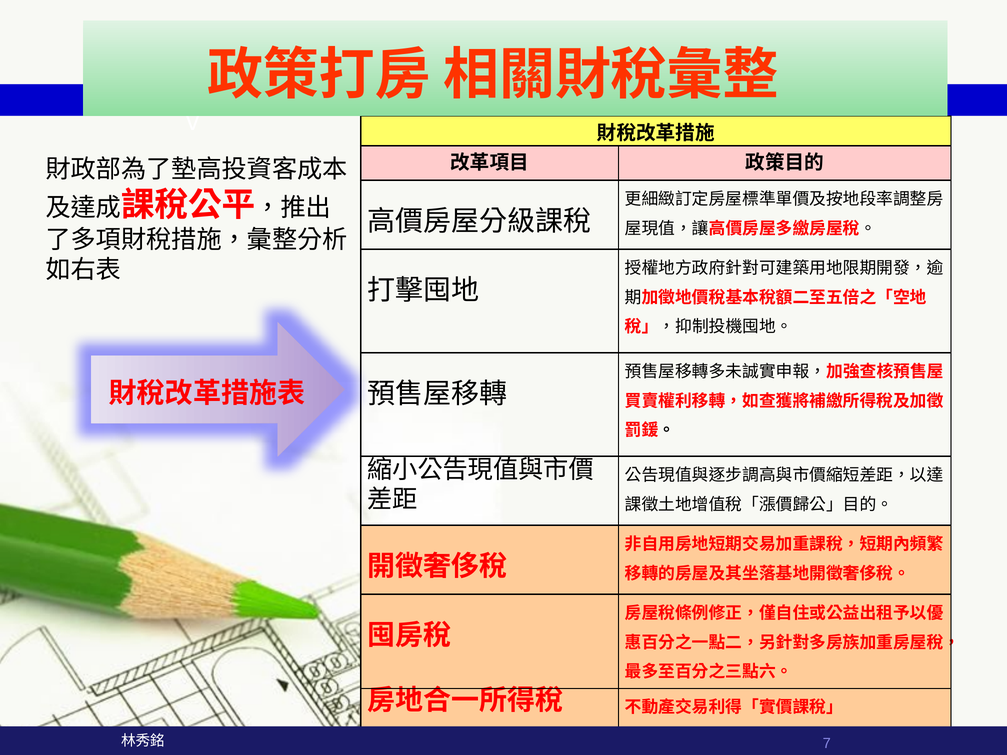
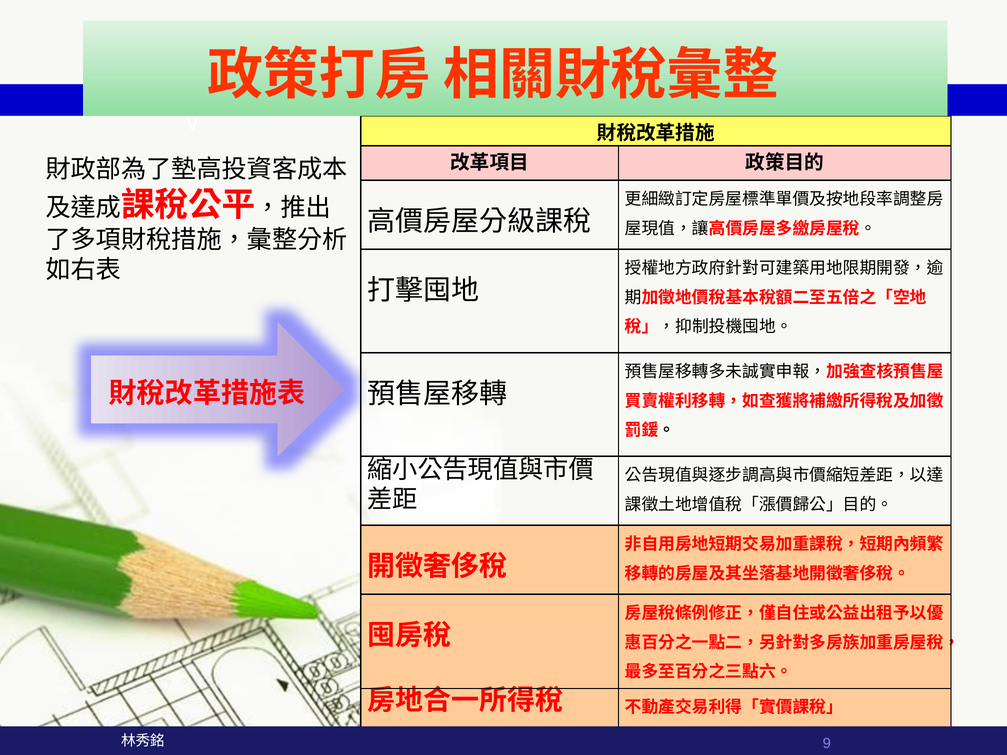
7: 7 -> 9 (827, 744)
